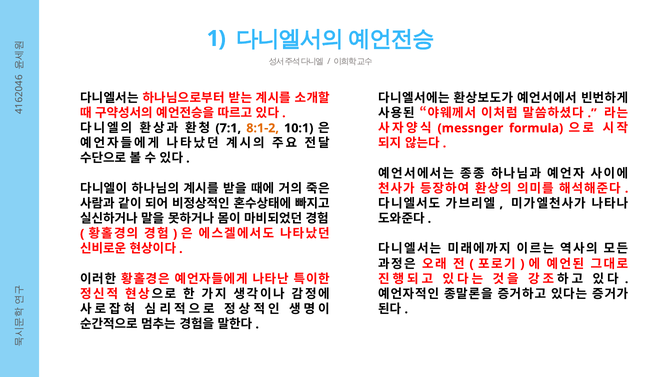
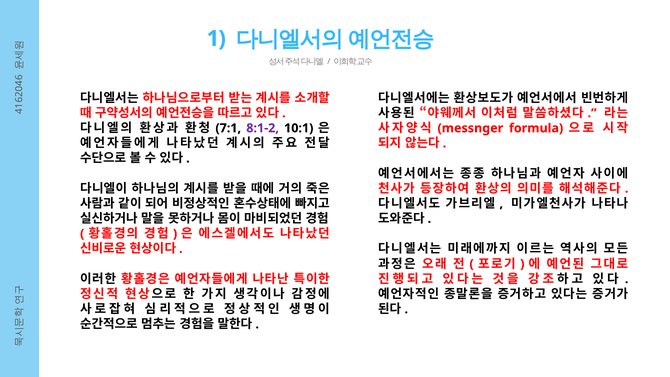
8:1-2 colour: orange -> purple (263, 128)
